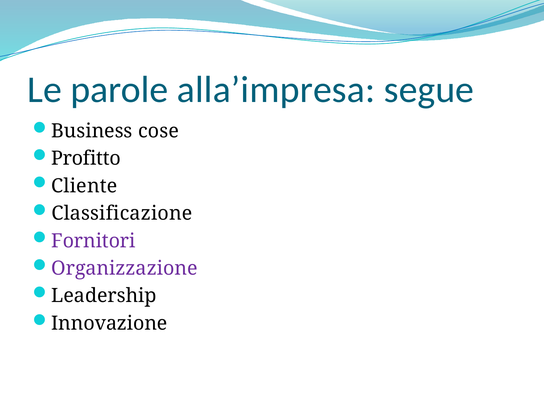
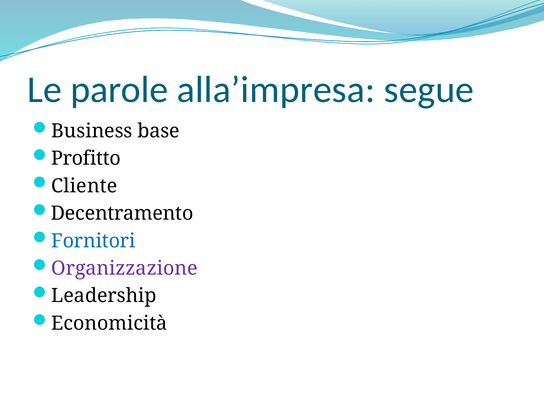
cose: cose -> base (159, 131)
Classificazione: Classificazione -> Decentramento (122, 213)
Fornitori colour: purple -> blue (93, 241)
Innovazione: Innovazione -> Economicità (109, 323)
